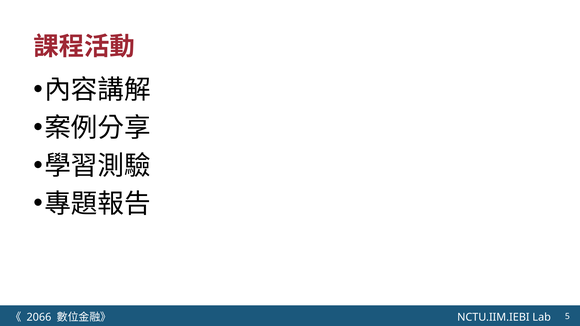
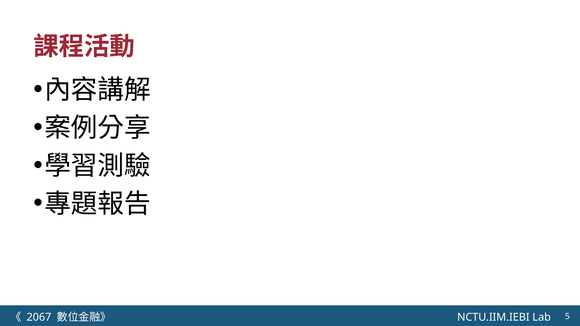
2066: 2066 -> 2067 (39, 318)
